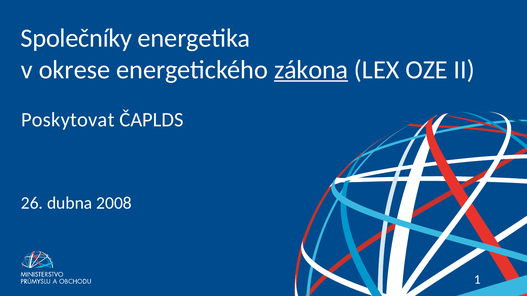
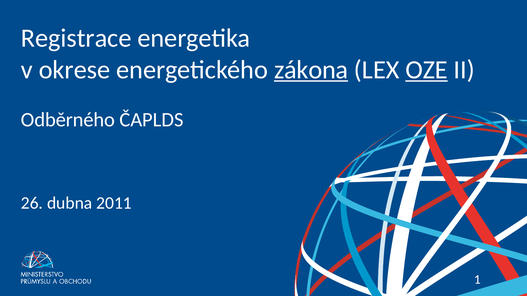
Společníky: Společníky -> Registrace (76, 38)
OZE underline: none -> present (427, 70)
Poskytovat: Poskytovat -> Odběrného (68, 120)
2008: 2008 -> 2011 (114, 203)
